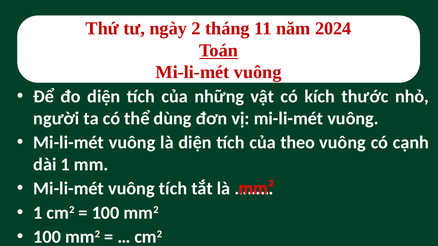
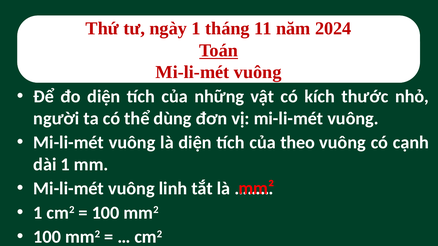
ngày 2: 2 -> 1 (196, 29)
vuông tích: tích -> linh (173, 189)
